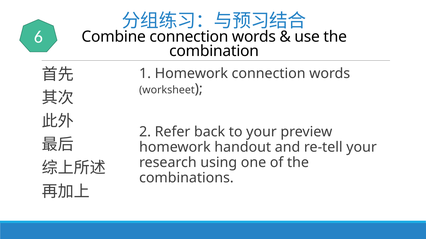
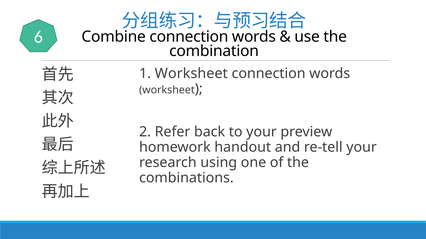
1 Homework: Homework -> Worksheet (191, 74)
